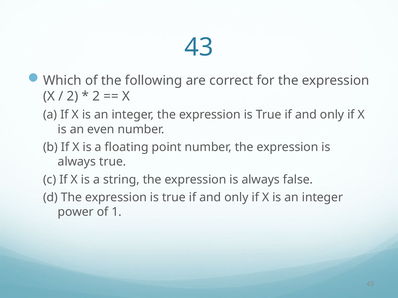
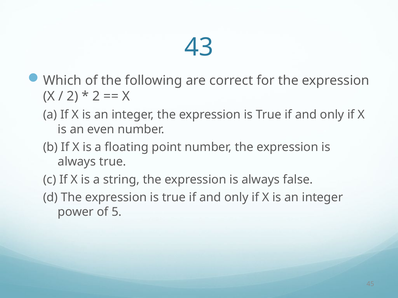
1: 1 -> 5 (117, 212)
